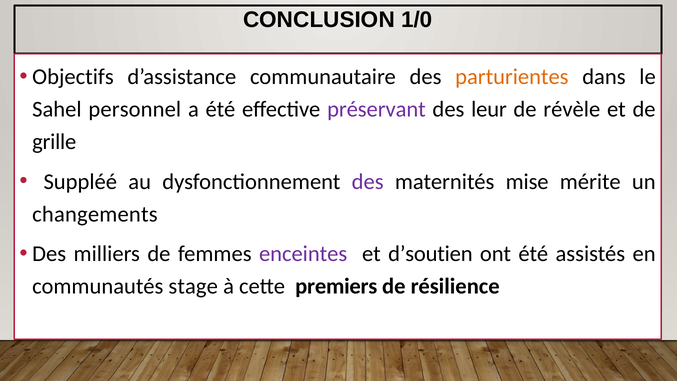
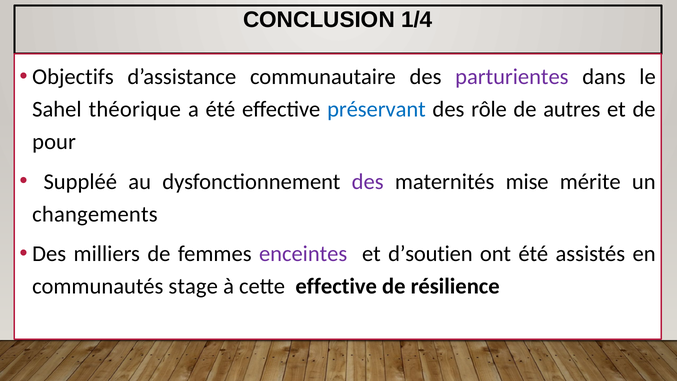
1/0: 1/0 -> 1/4 (417, 20)
parturientes colour: orange -> purple (512, 77)
personnel: personnel -> théorique (135, 109)
préservant colour: purple -> blue (376, 109)
leur: leur -> rôle (489, 109)
révèle: révèle -> autres (572, 109)
grille: grille -> pour (54, 142)
cette premiers: premiers -> effective (336, 286)
